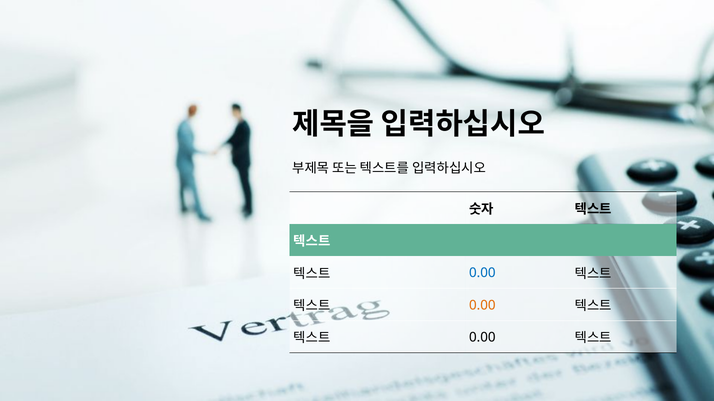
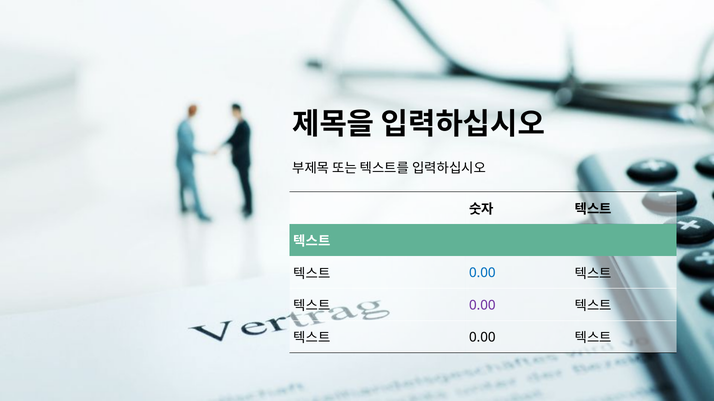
0.00 colour: orange -> purple (482, 306)
